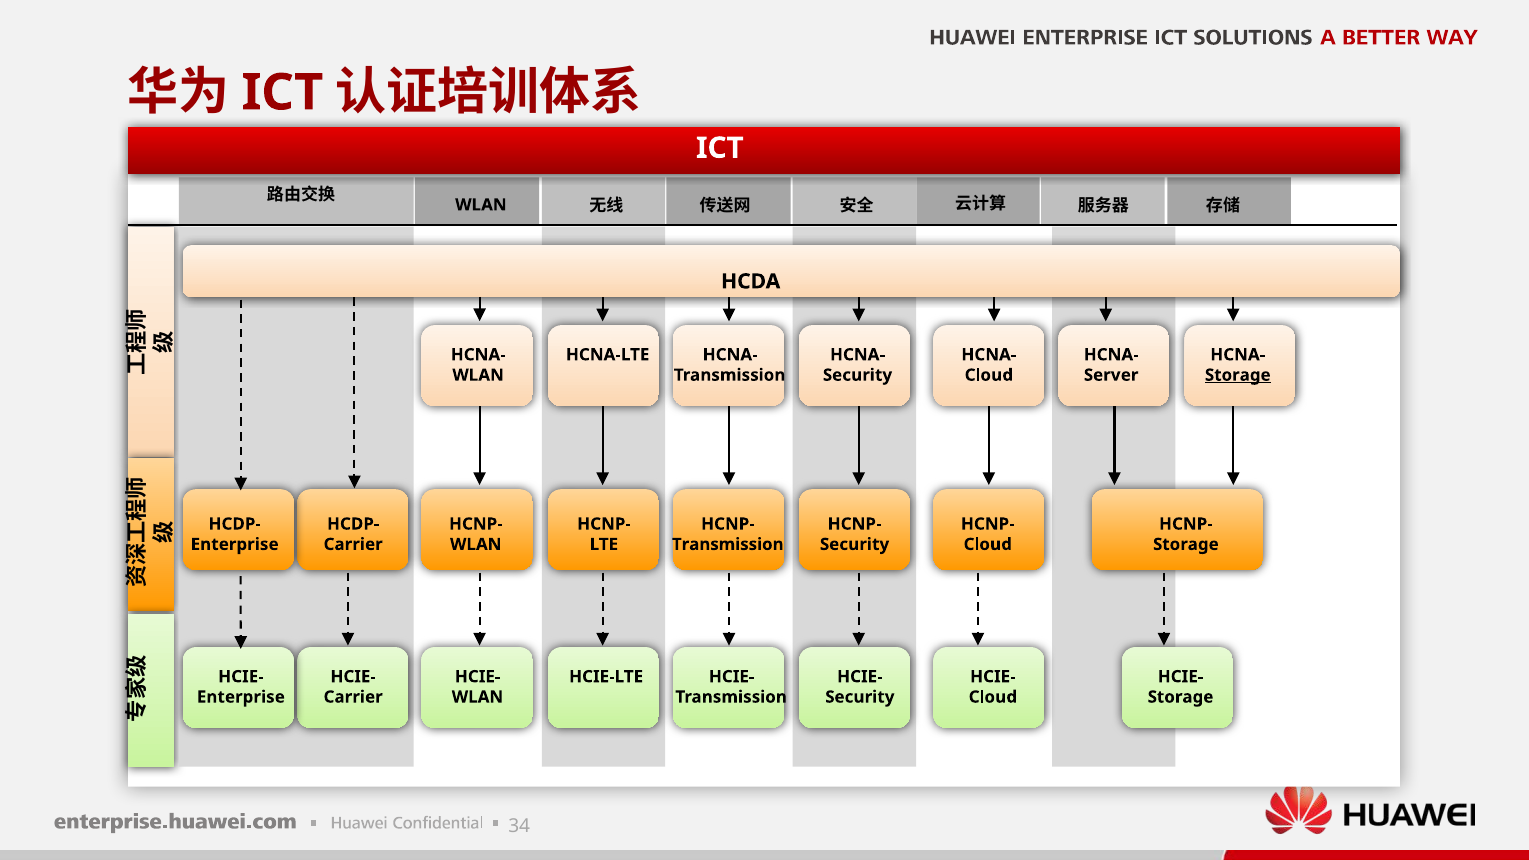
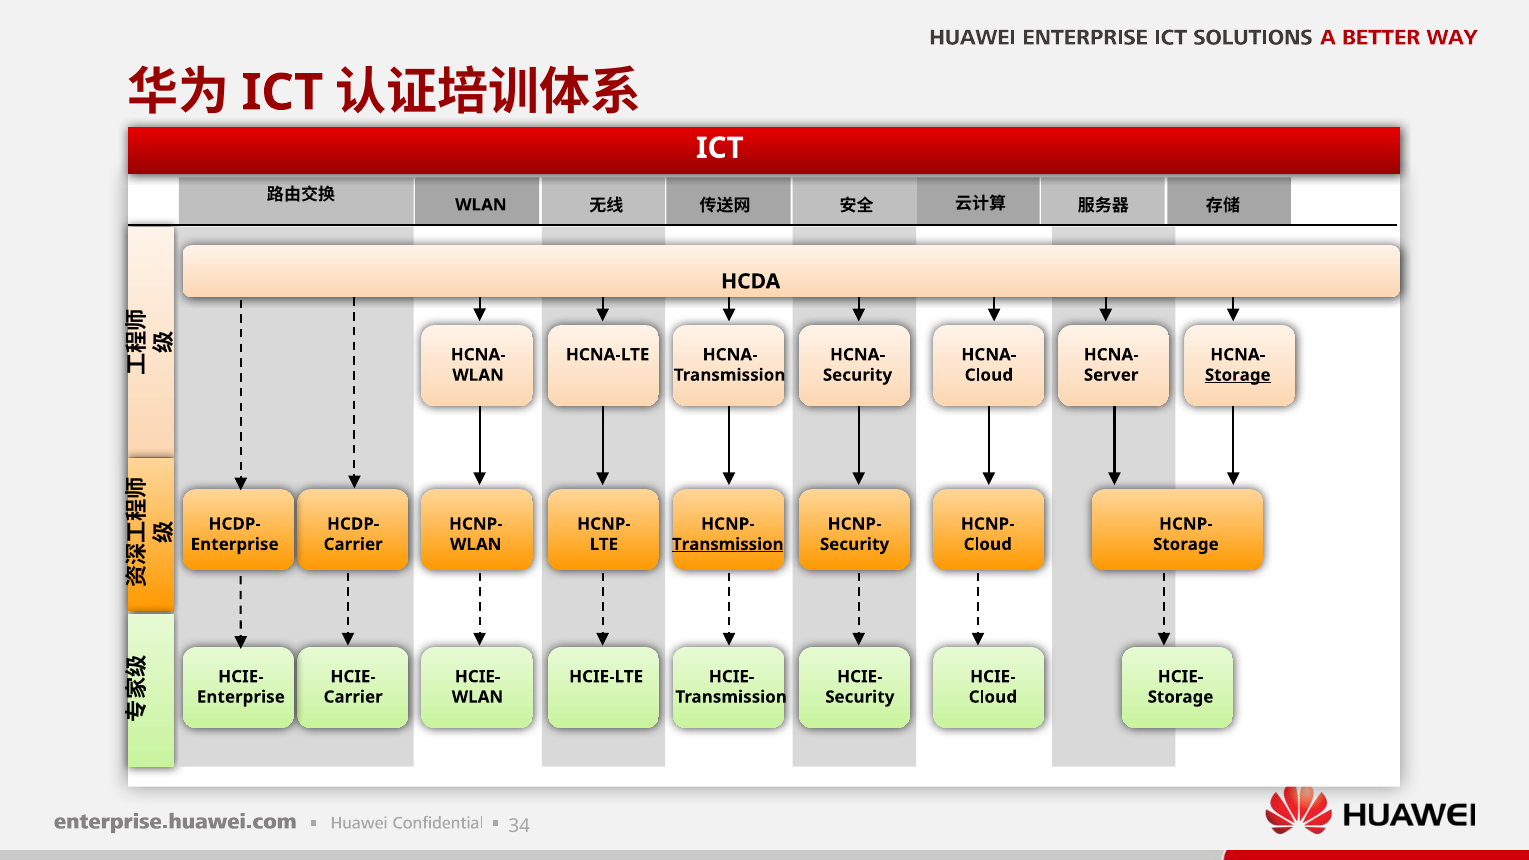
Transmission underline: none -> present (728, 544)
